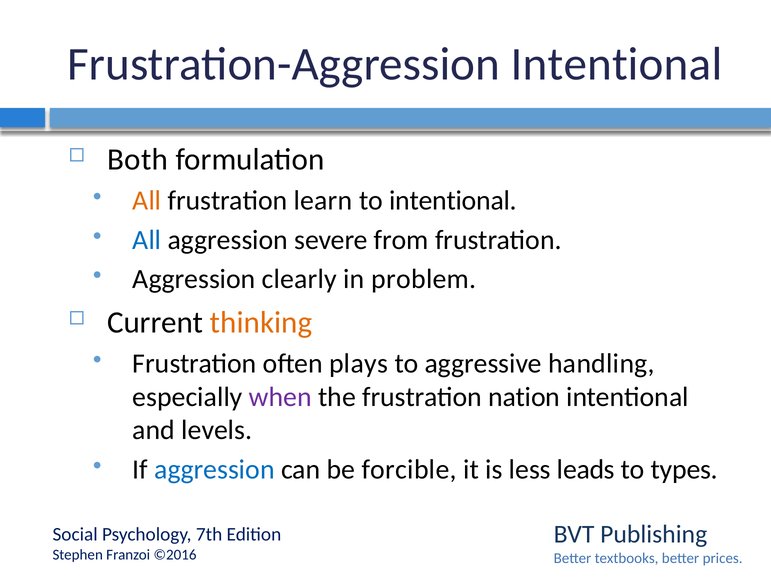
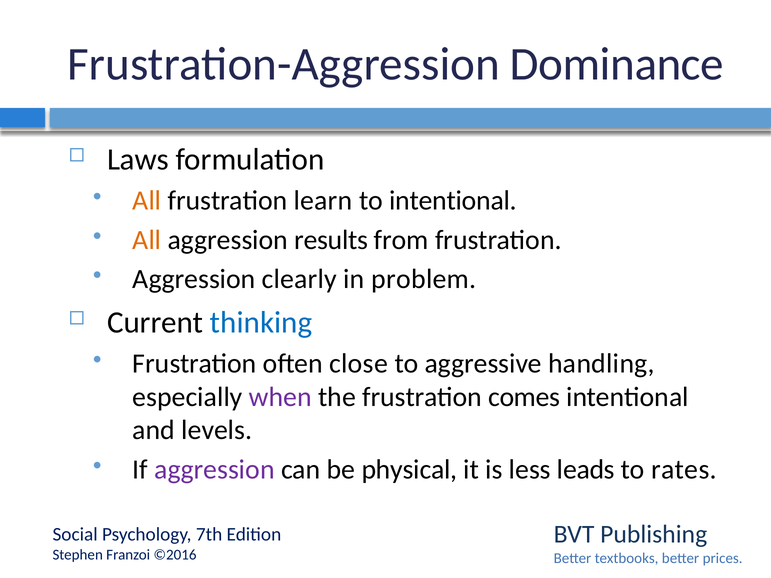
Frustration-Aggression Intentional: Intentional -> Dominance (617, 64)
Both: Both -> Laws (138, 160)
All colour: blue -> orange (147, 240)
severe: severe -> results (331, 240)
thinking colour: orange -> blue (261, 322)
plays: plays -> close (359, 364)
nation: nation -> comes (524, 397)
aggression colour: blue -> purple (214, 470)
forcible: forcible -> physical (409, 470)
types: types -> rates (684, 470)
